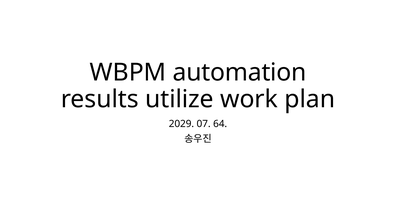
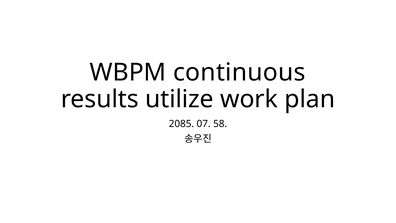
automation: automation -> continuous (239, 72)
2029: 2029 -> 2085 (181, 124)
64: 64 -> 58 (220, 124)
